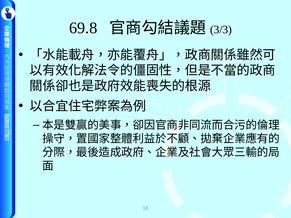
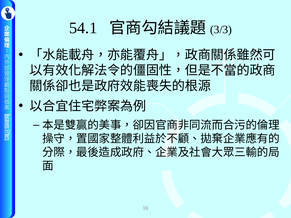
69.8: 69.8 -> 54.1 (83, 28)
